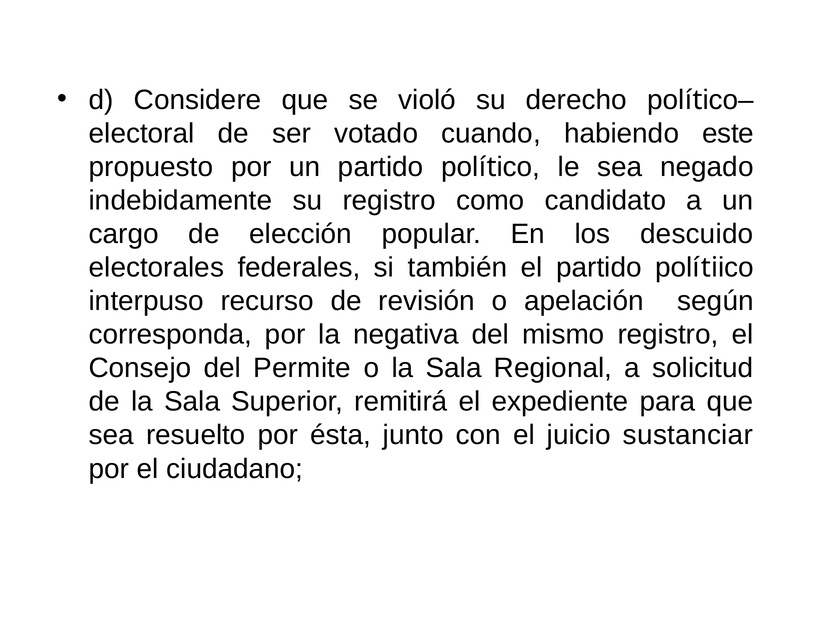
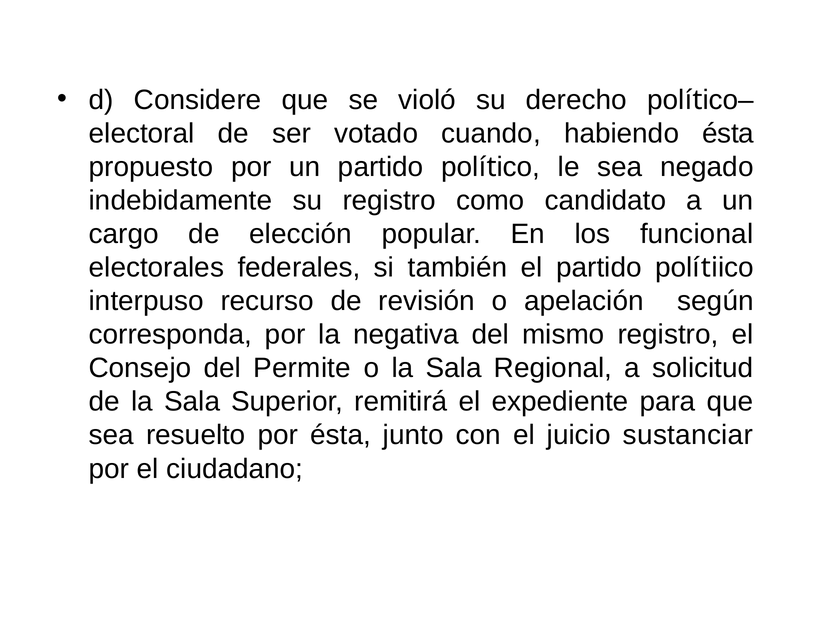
habiendo este: este -> ésta (728, 133)
descuido: descuido -> funcional (697, 234)
